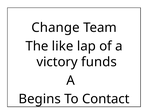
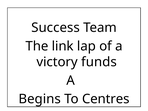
Change: Change -> Success (56, 28)
like: like -> link (63, 46)
Contact: Contact -> Centres (106, 99)
